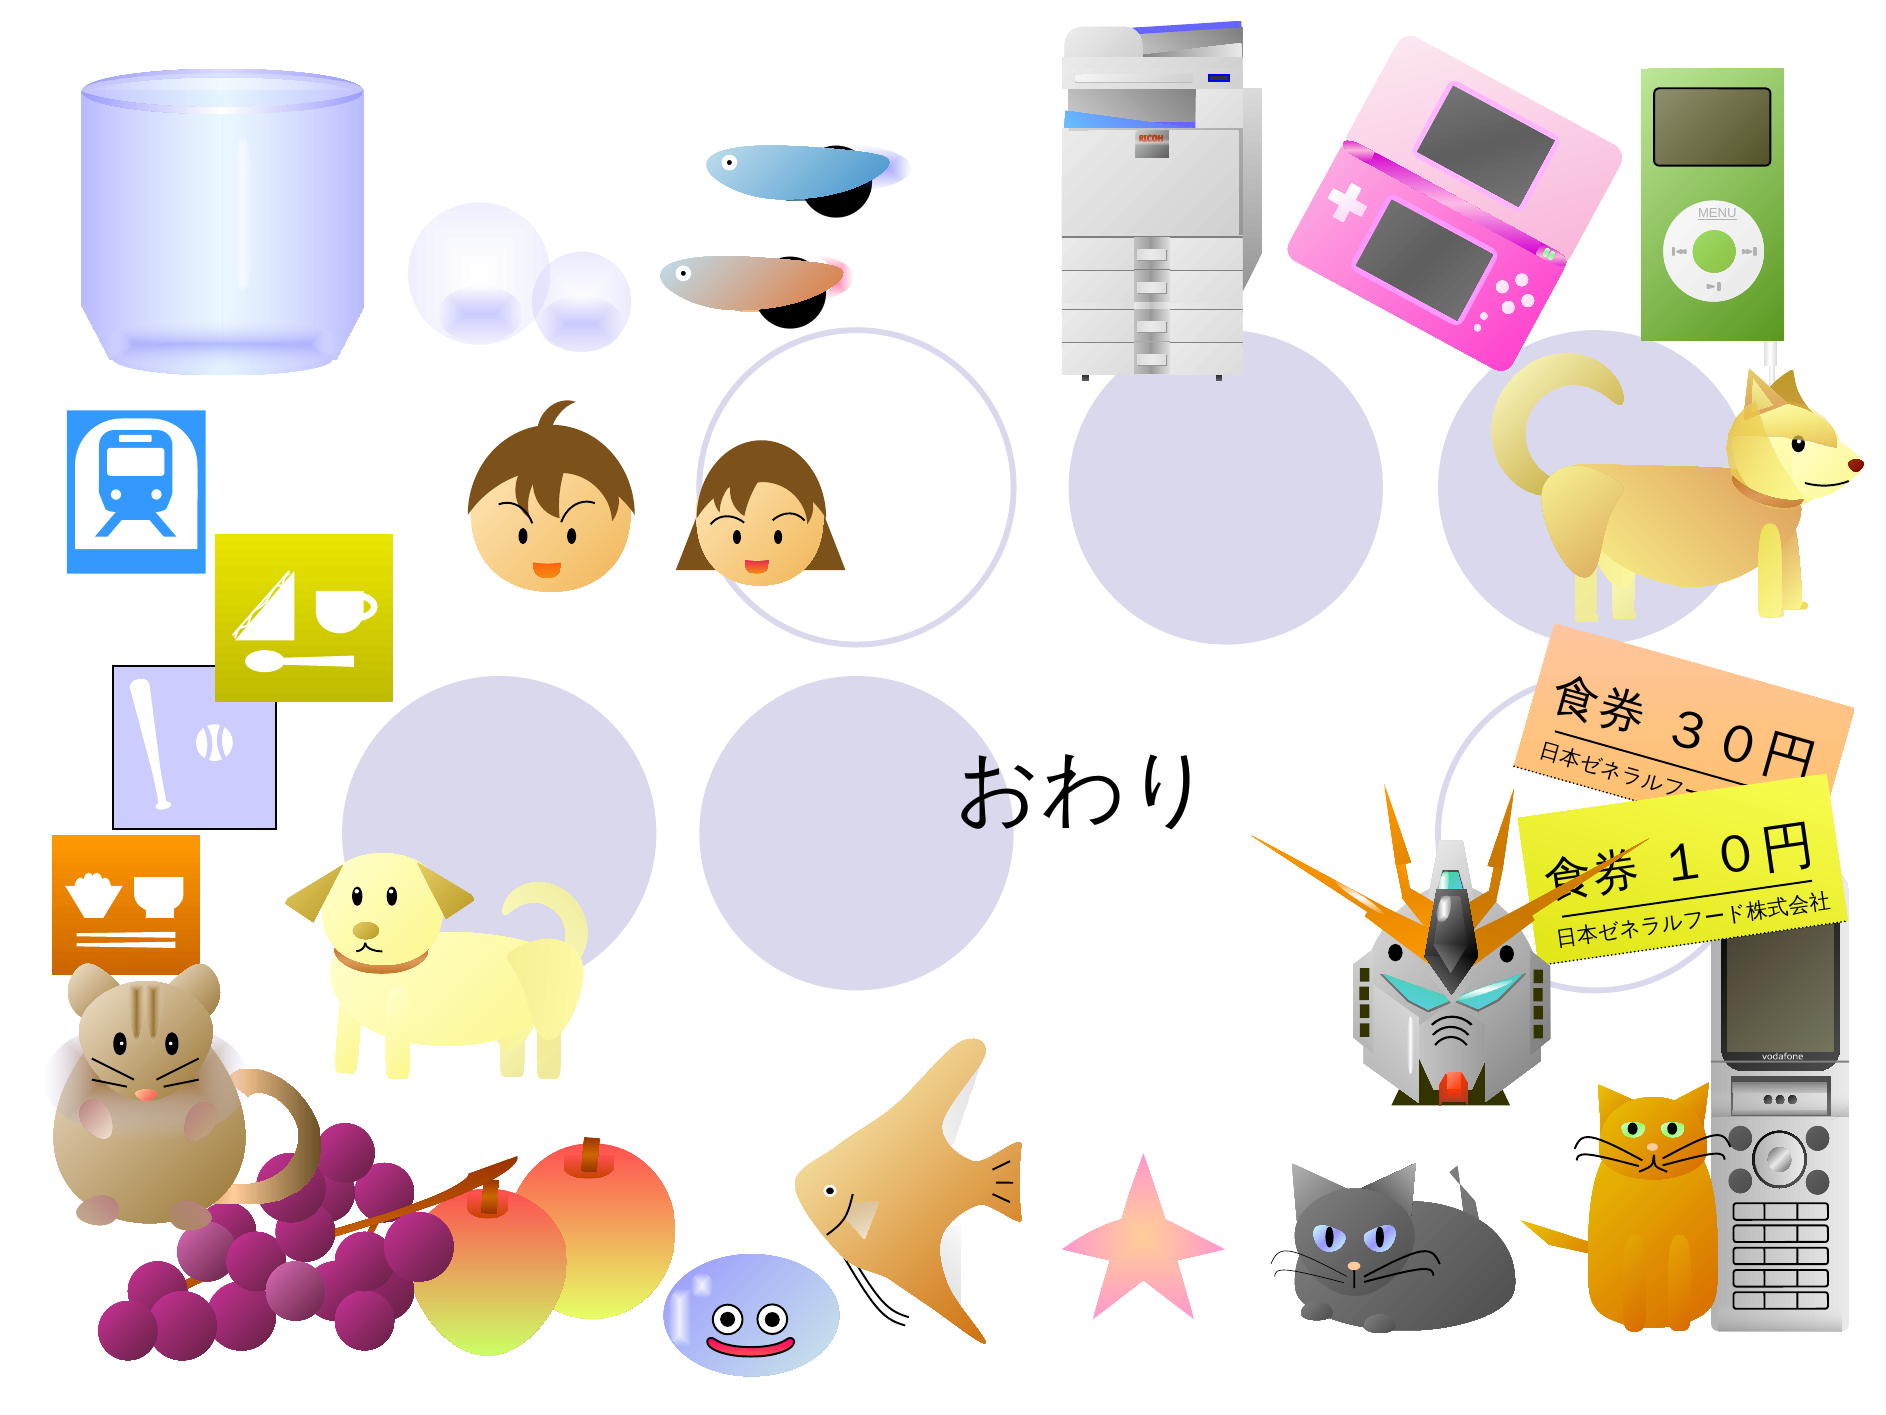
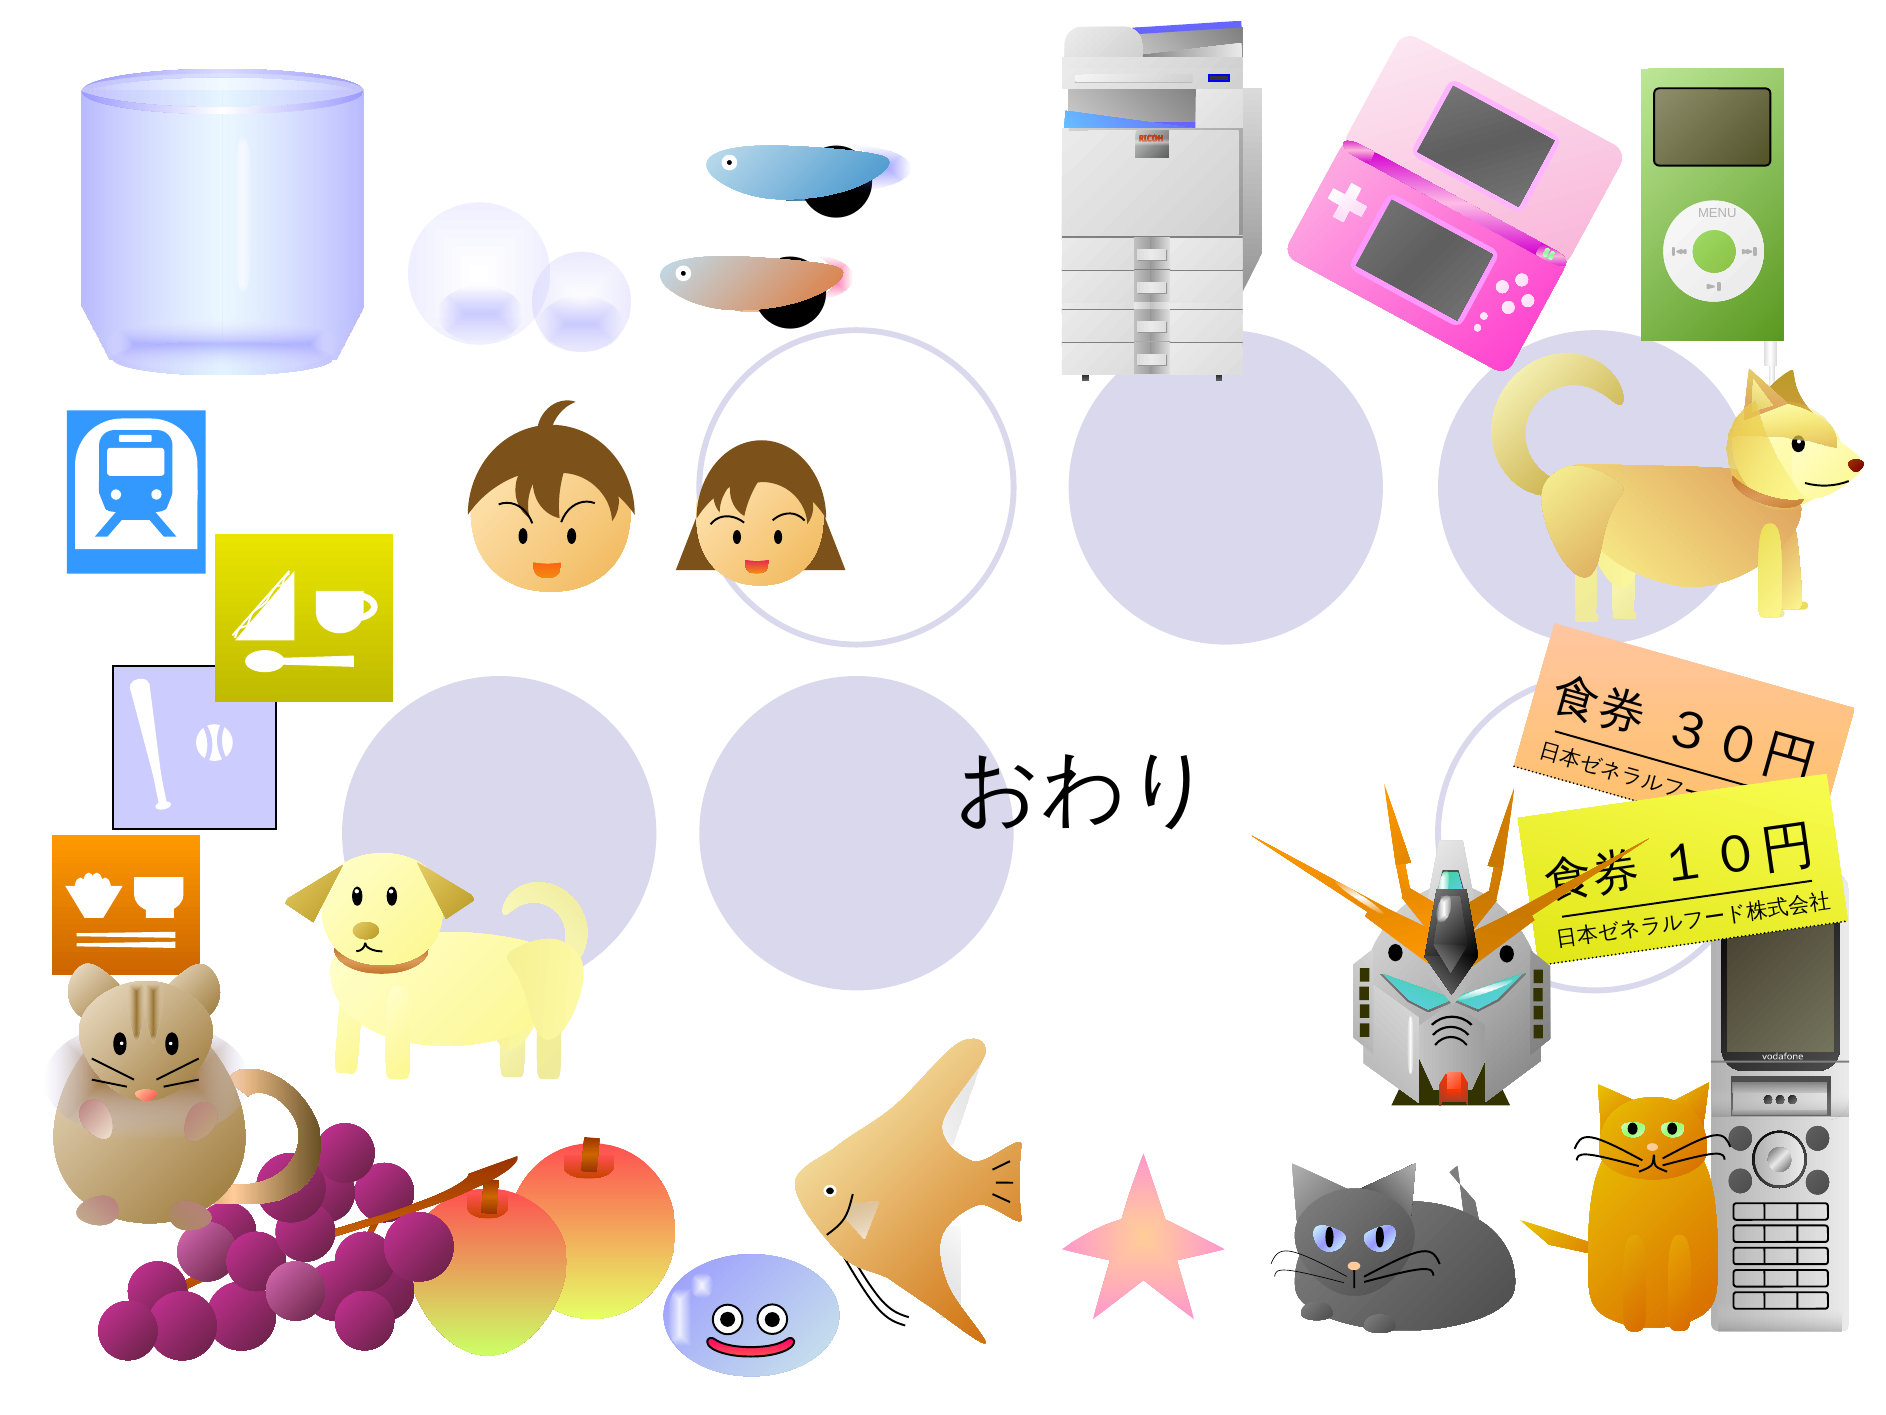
MENU underline: present -> none (1717, 213)
